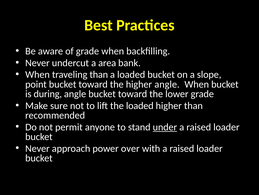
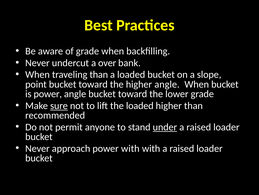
area: area -> over (107, 63)
is during: during -> power (48, 94)
sure underline: none -> present (59, 105)
power over: over -> with (130, 148)
